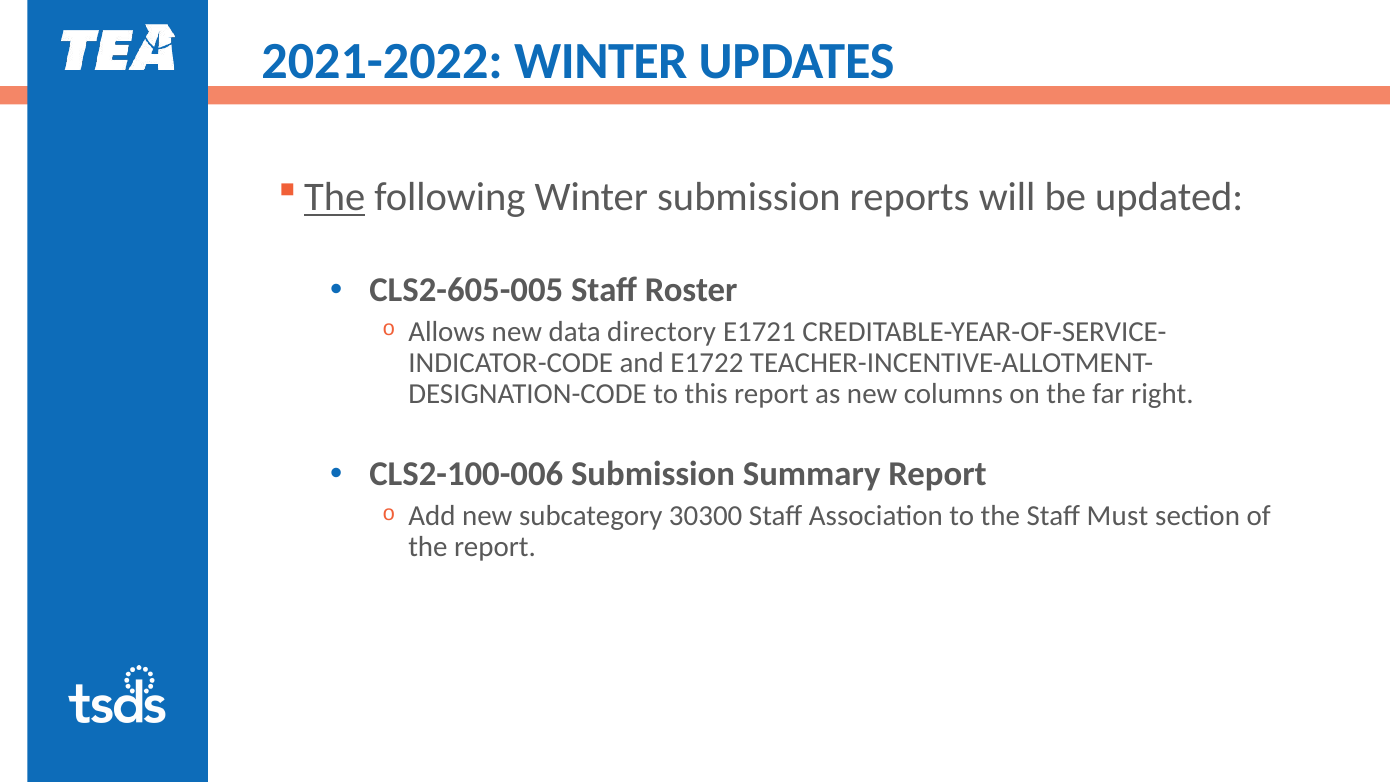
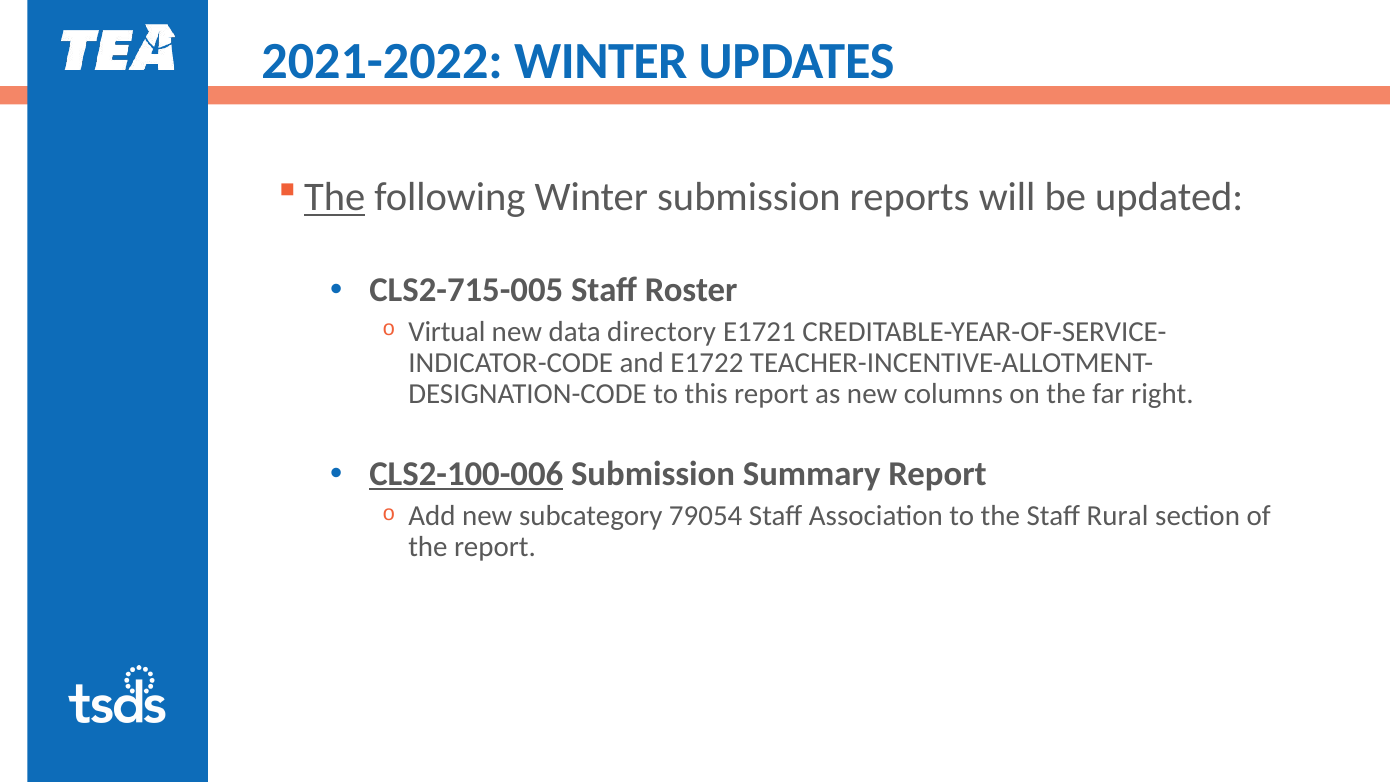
CLS2-605-005: CLS2-605-005 -> CLS2-715-005 (466, 290)
Allows: Allows -> Virtual (447, 332)
CLS2-100-006 underline: none -> present (466, 474)
30300: 30300 -> 79054 (706, 516)
Must: Must -> Rural (1118, 516)
